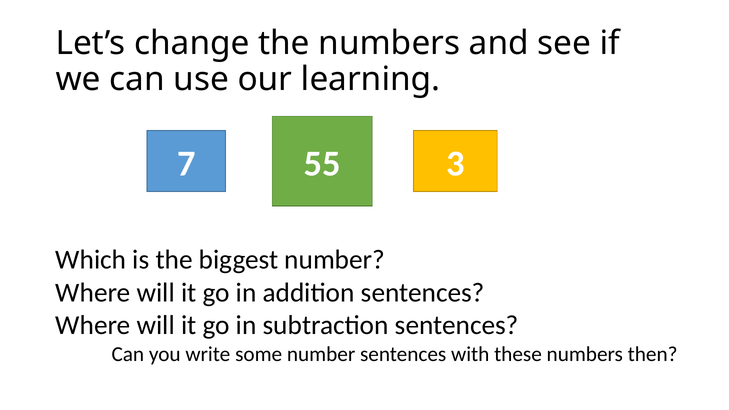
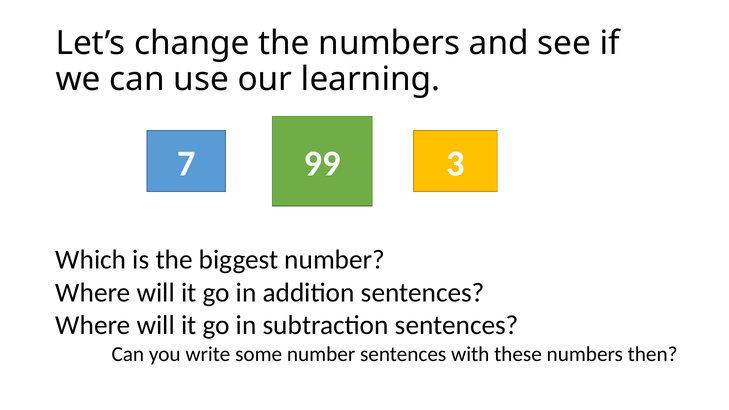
55: 55 -> 99 (322, 164)
